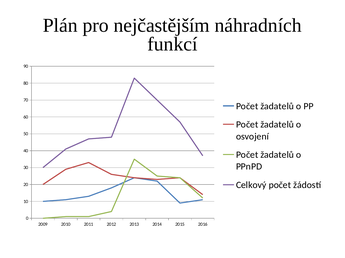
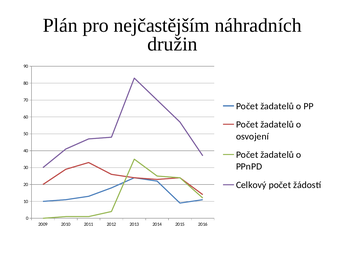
funkcí: funkcí -> družin (172, 44)
